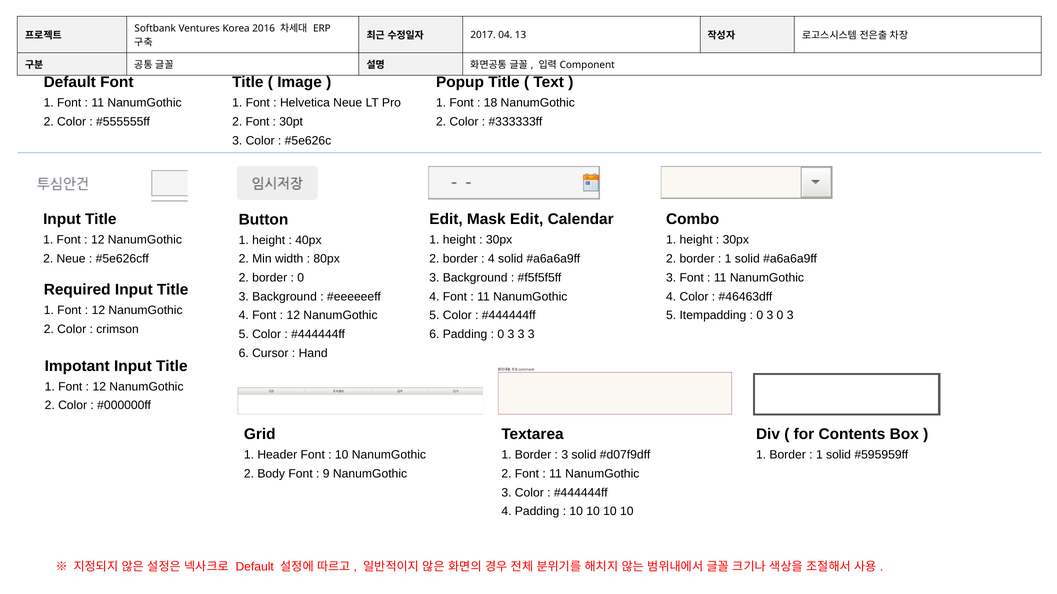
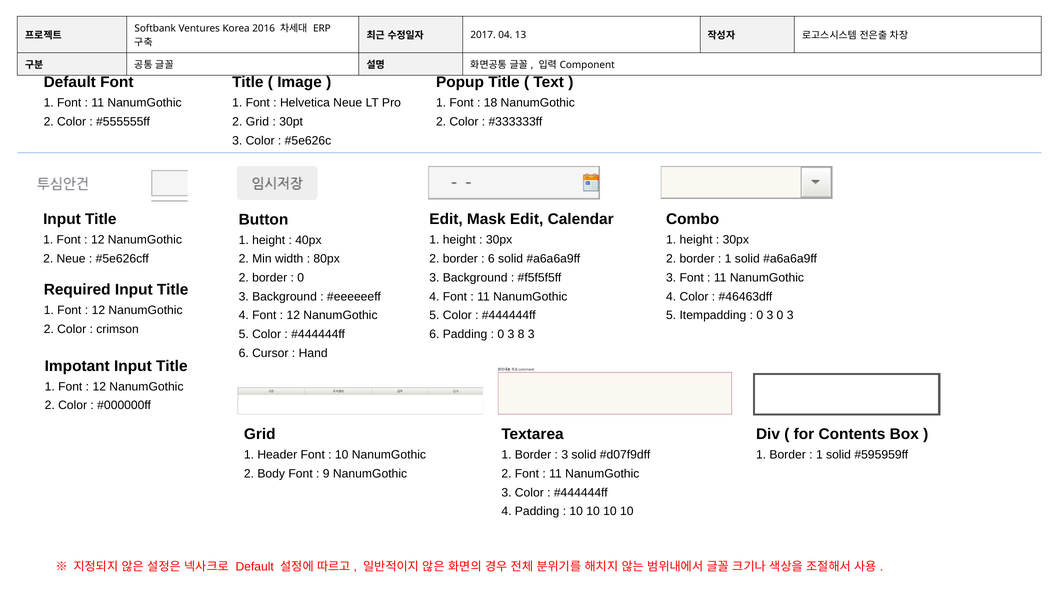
Font: Font -> Grid (257, 122)
4: 4 -> 6 (491, 259)
0 3 3: 3 -> 8 (521, 335)
